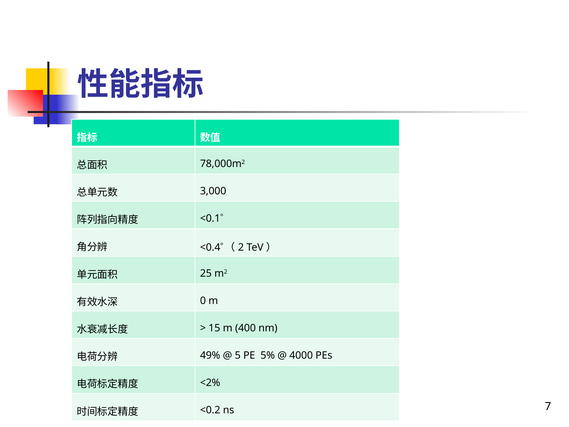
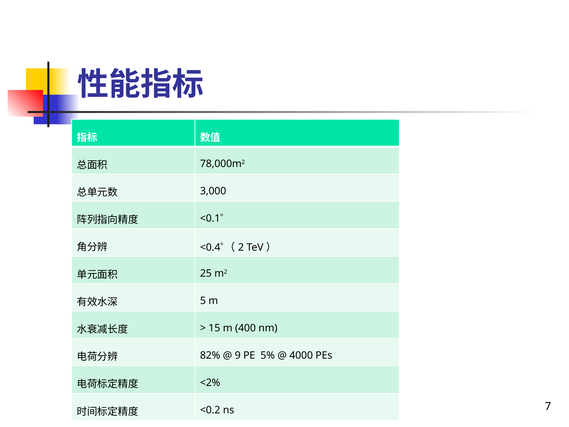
0: 0 -> 5 (203, 301)
49%: 49% -> 82% (210, 355)
5: 5 -> 9 (238, 355)
